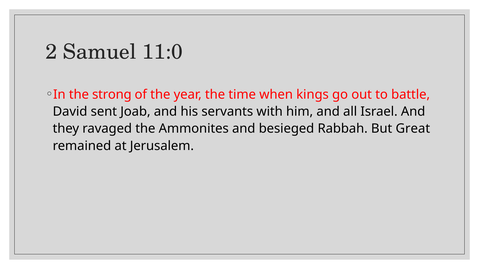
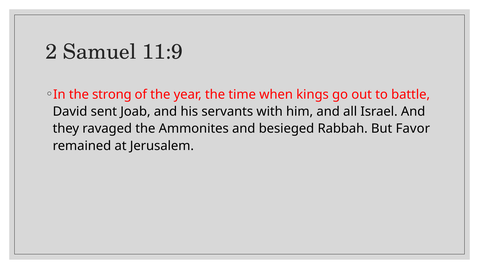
11:0: 11:0 -> 11:9 (162, 52)
Great: Great -> Favor (413, 129)
